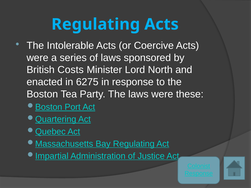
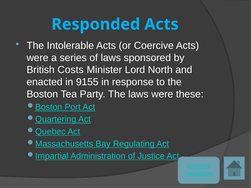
Regulating: Regulating -> Responded (96, 24)
6275: 6275 -> 9155 (87, 82)
